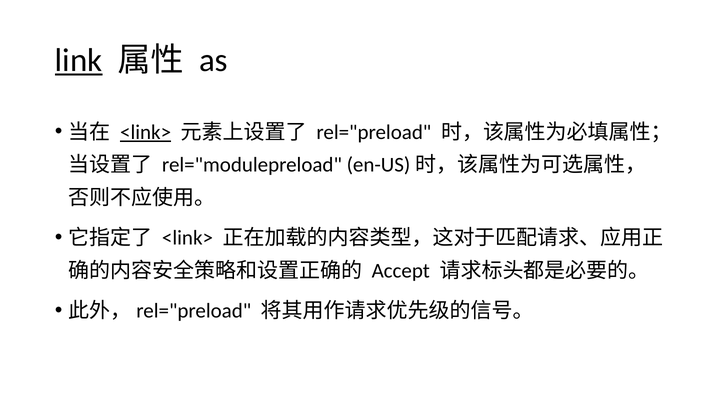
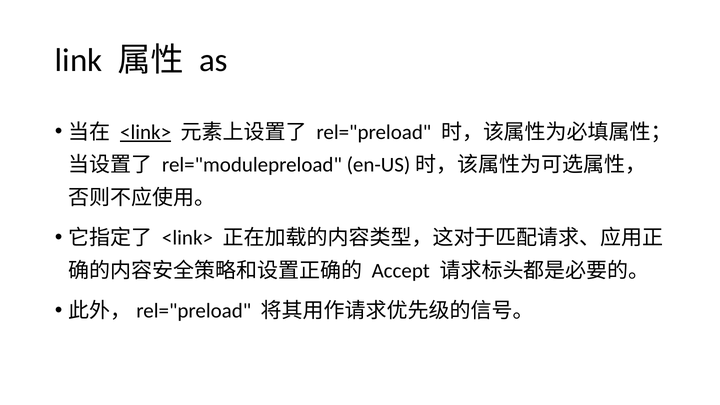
link underline: present -> none (79, 60)
